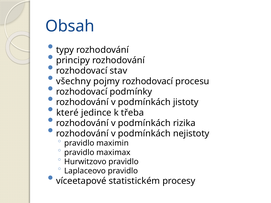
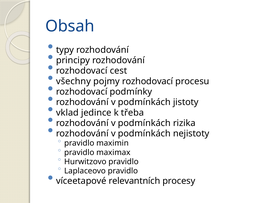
stav: stav -> cest (118, 71)
které: které -> vklad (67, 113)
statistickém: statistickém -> relevantních (134, 181)
